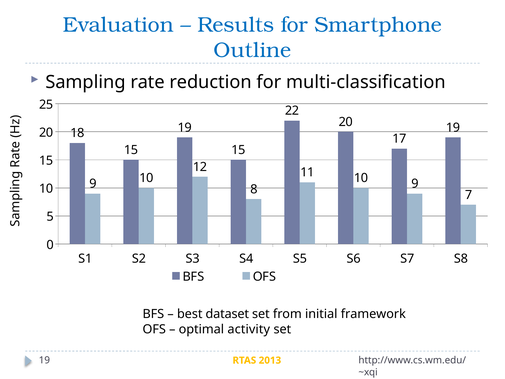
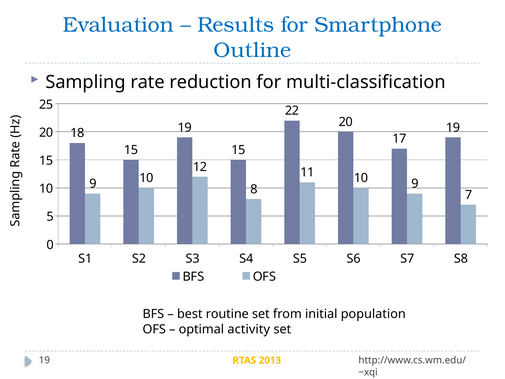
dataset: dataset -> routine (227, 314)
framework: framework -> population (373, 314)
